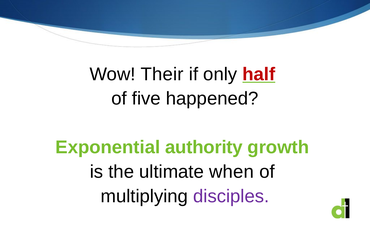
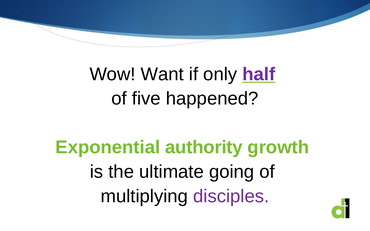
Their: Their -> Want (162, 74)
half colour: red -> purple (259, 74)
when: when -> going (232, 172)
